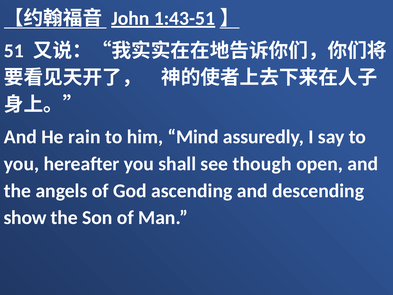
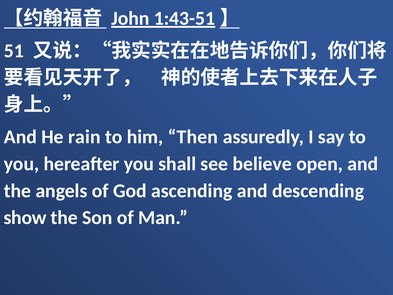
Mind: Mind -> Then (193, 137)
though: though -> believe (262, 164)
